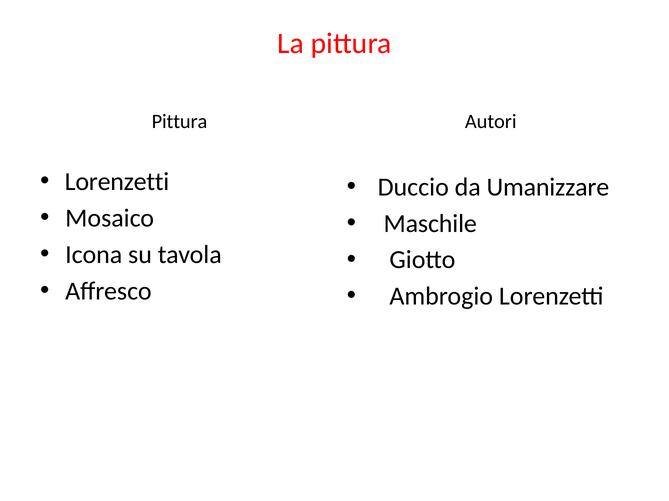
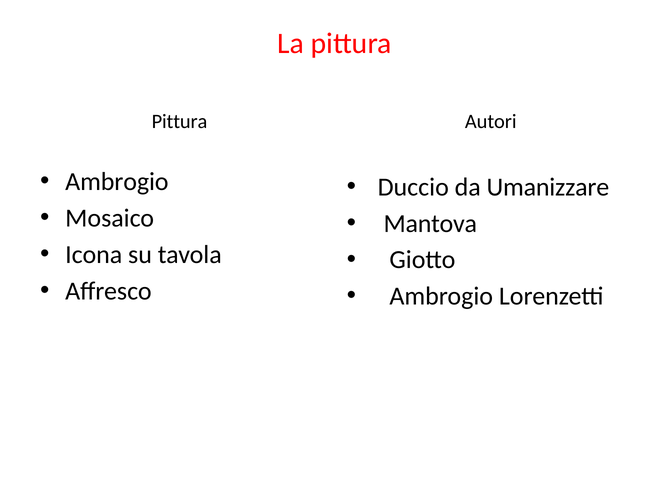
Lorenzetti: Lorenzetti -> Ambrogio (117, 182)
Maschile: Maschile -> Mantova (430, 224)
